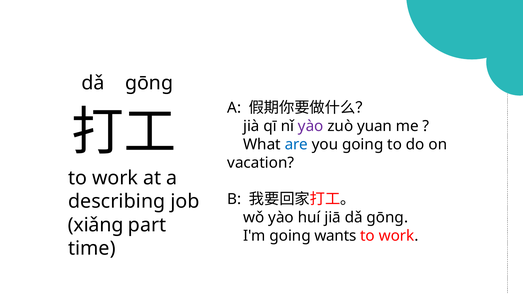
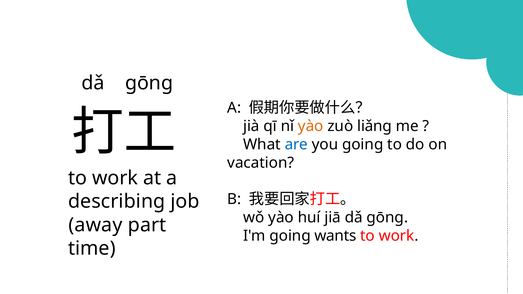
yào colour: purple -> orange (311, 126)
yuan: yuan -> liǎng (375, 126)
xiǎng: xiǎng -> away (95, 225)
